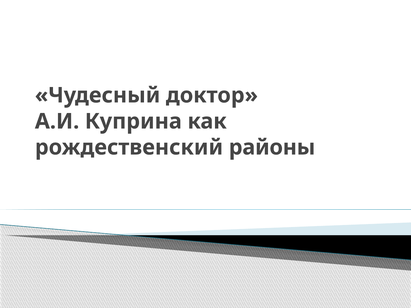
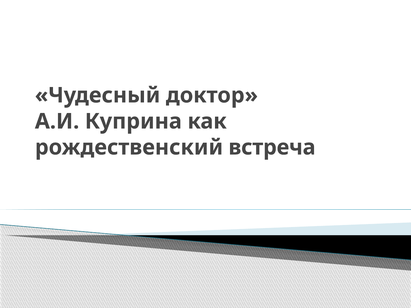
районы: районы -> встреча (272, 147)
